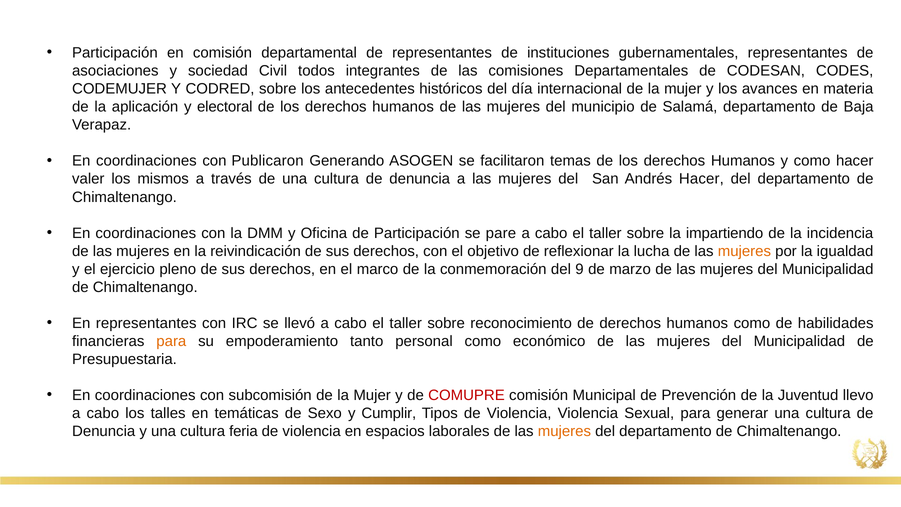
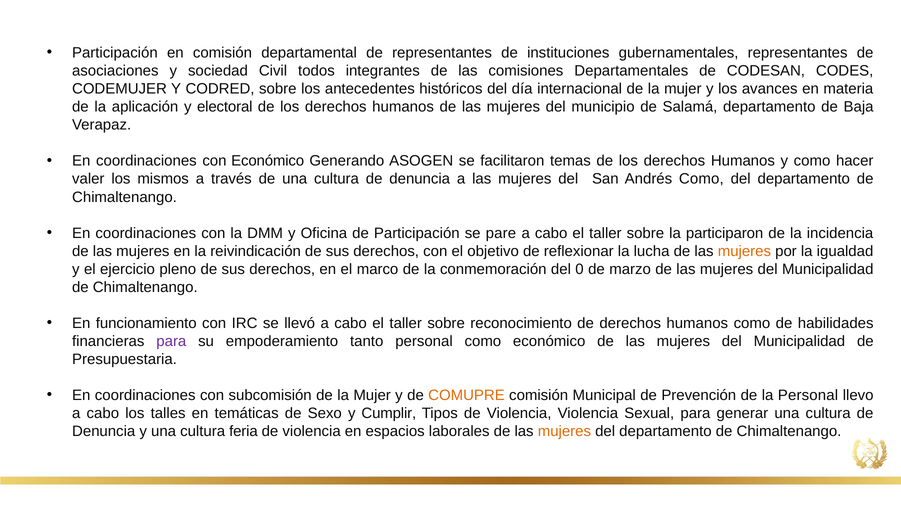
con Publicaron: Publicaron -> Económico (268, 161)
Andrés Hacer: Hacer -> Como (701, 179)
impartiendo: impartiendo -> participaron (725, 233)
9: 9 -> 0 (580, 269)
En representantes: representantes -> funcionamiento (146, 323)
para colour: orange -> purple (171, 341)
COMUPRE colour: red -> orange (466, 395)
la Juventud: Juventud -> Personal (808, 395)
